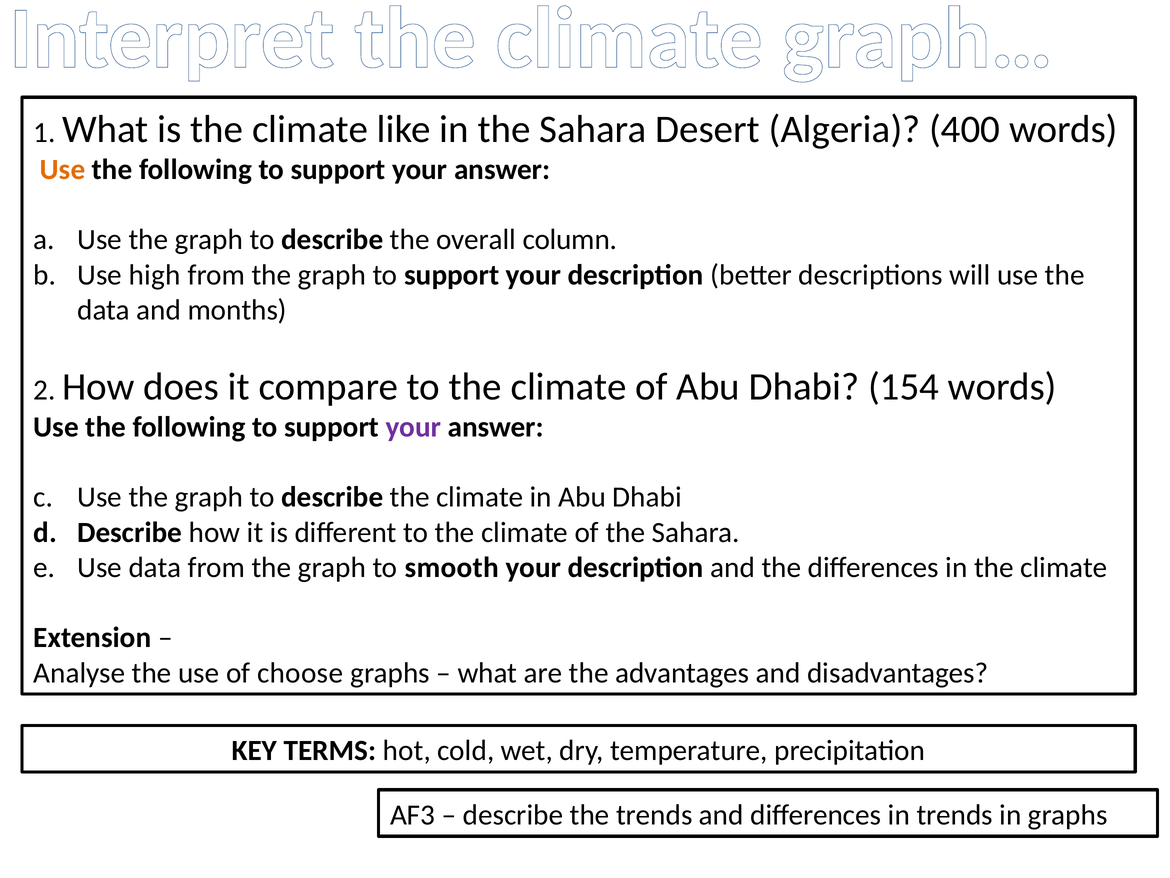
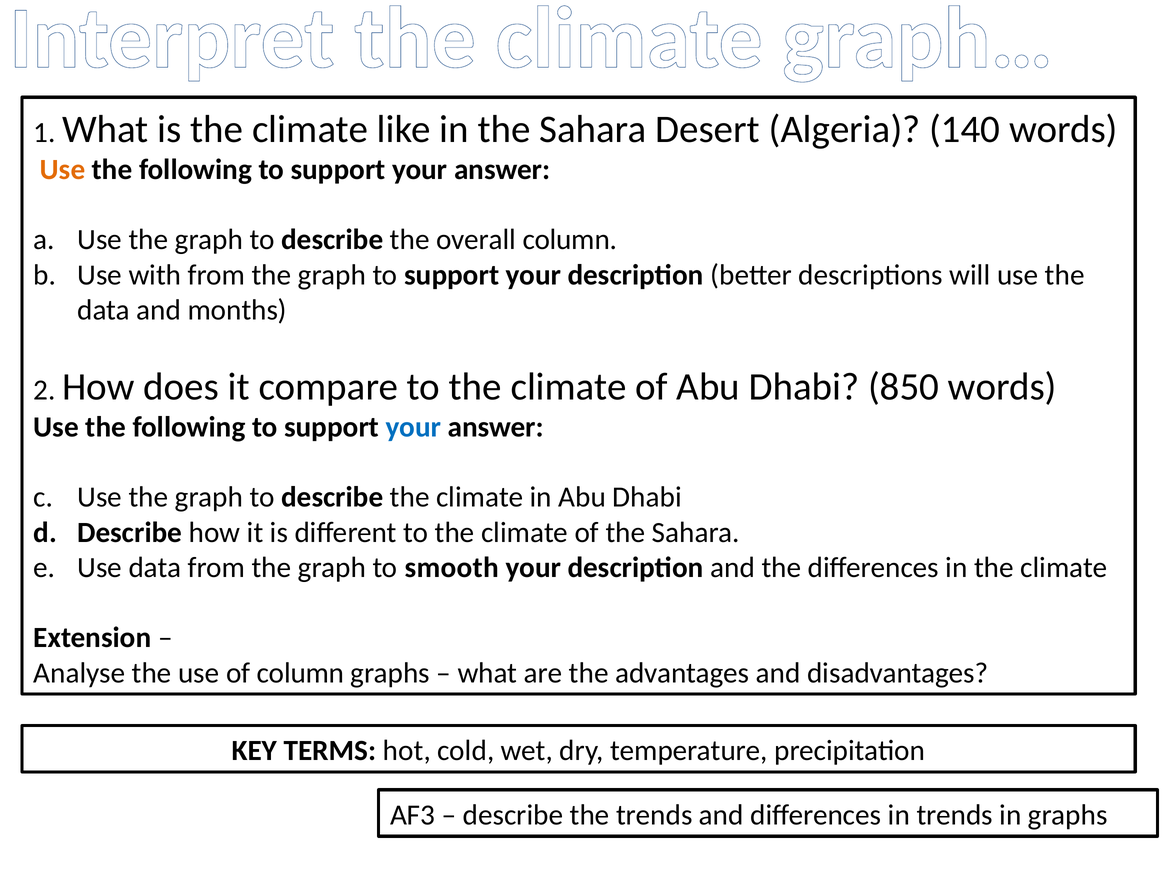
400: 400 -> 140 (965, 129)
high: high -> with (155, 275)
154: 154 -> 850 (904, 387)
your colour: purple -> blue (413, 427)
of choose: choose -> column (300, 672)
